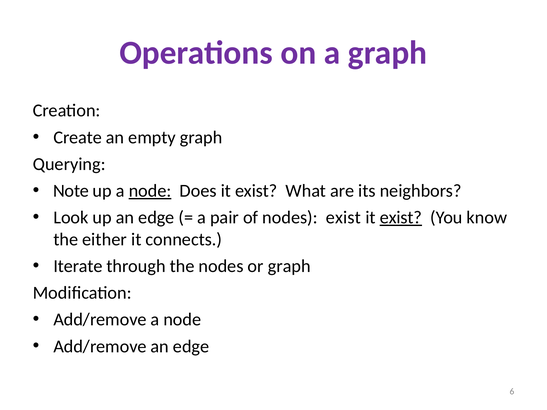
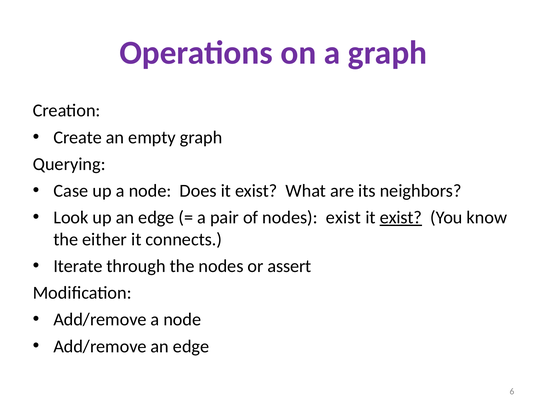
Note: Note -> Case (71, 191)
node underline: present -> none (150, 191)
or graph: graph -> assert (289, 266)
